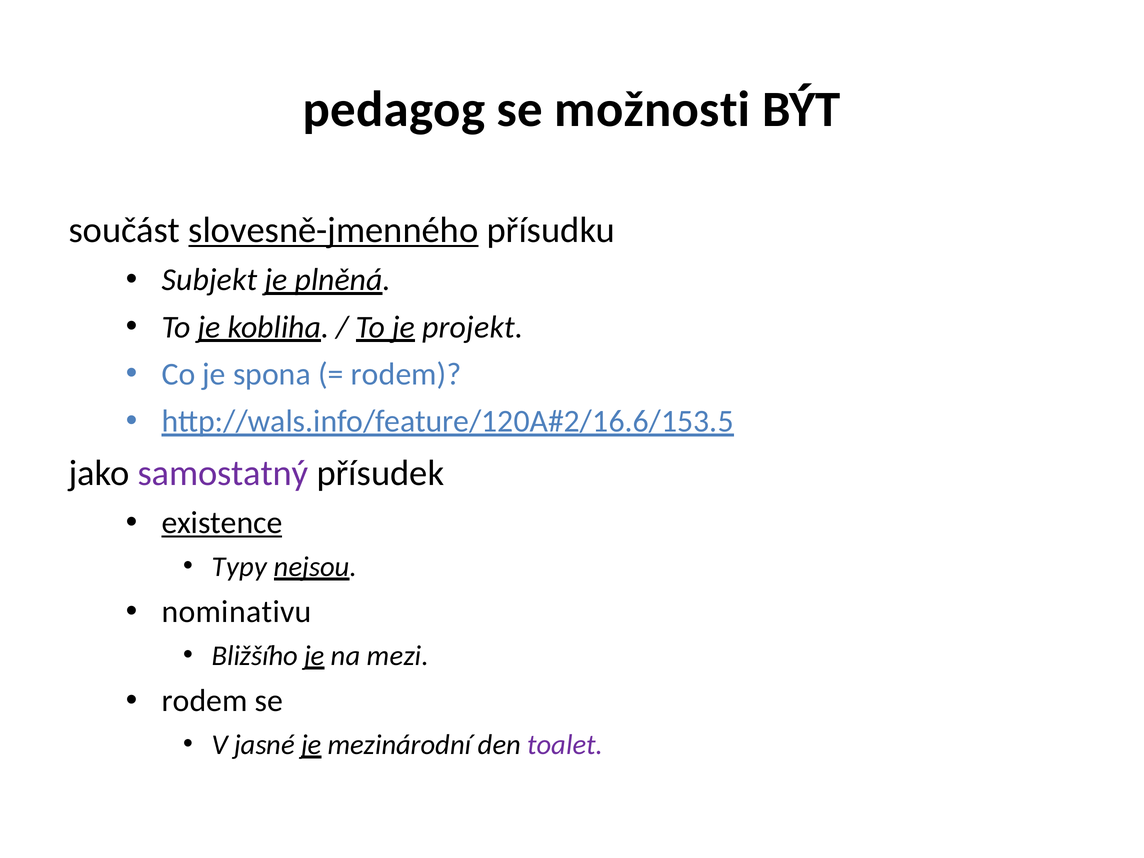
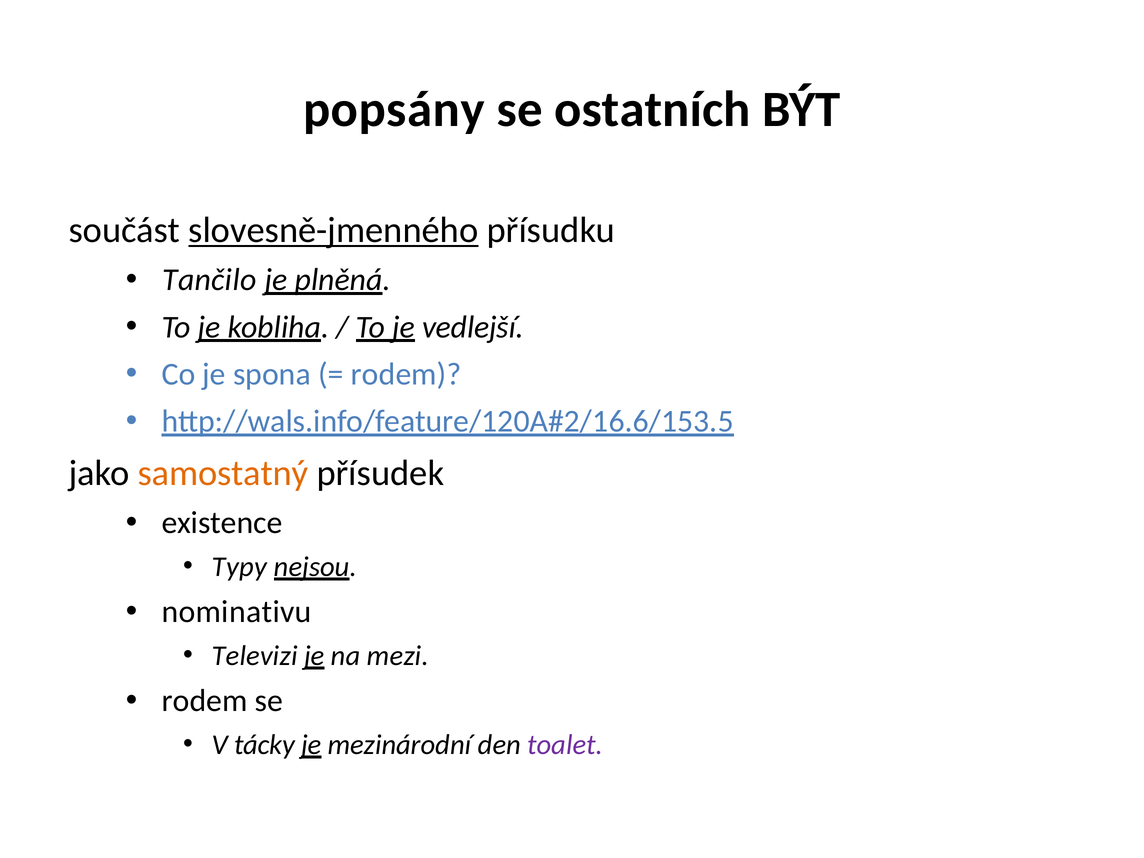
pedagog: pedagog -> popsány (394, 109)
možnosti: možnosti -> ostatních (653, 109)
Subjekt: Subjekt -> Tančilo (209, 280)
projekt: projekt -> vedlejší (473, 327)
samostatný colour: purple -> orange (223, 473)
existence underline: present -> none (222, 523)
Bližšího: Bližšího -> Televizi (255, 656)
jasné: jasné -> tácky (265, 745)
